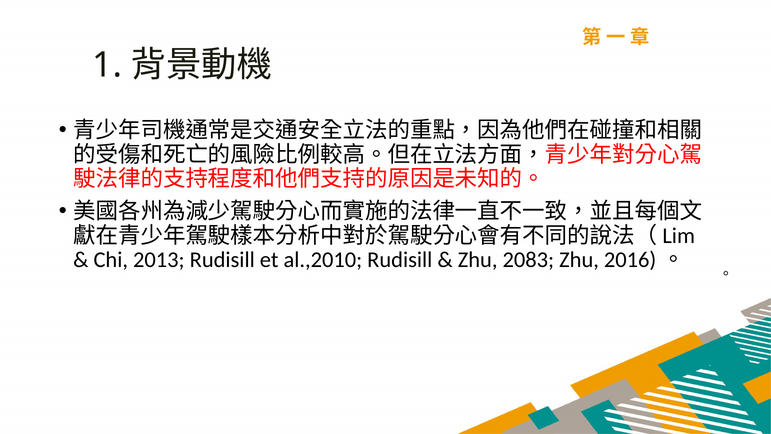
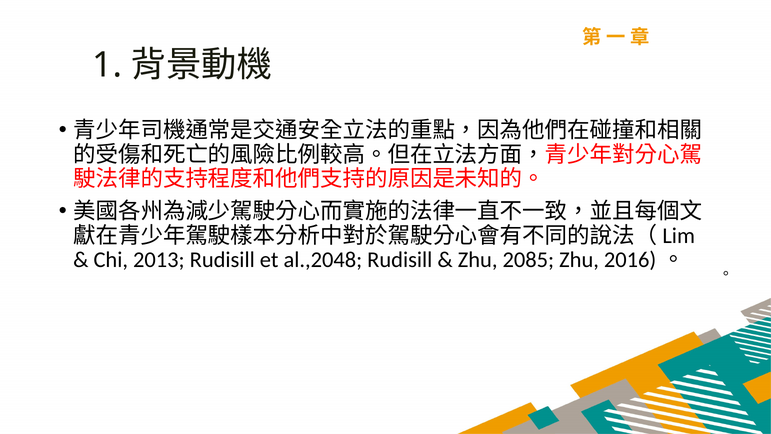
al.,2010: al.,2010 -> al.,2048 (323, 260)
2083: 2083 -> 2085 (528, 260)
